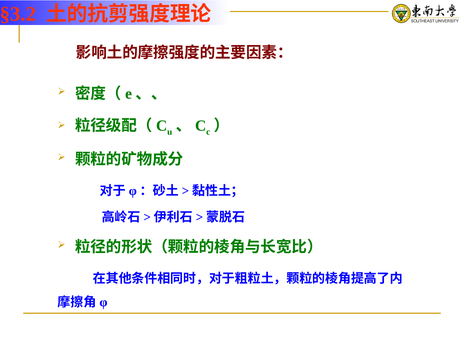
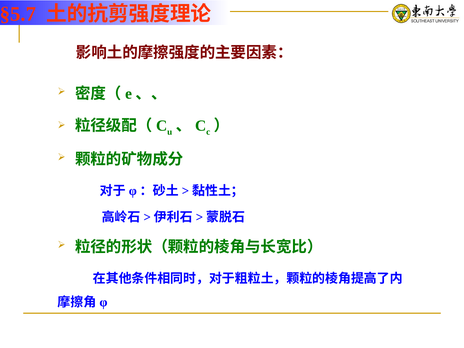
§3.2: §3.2 -> §5.7 (18, 14)
